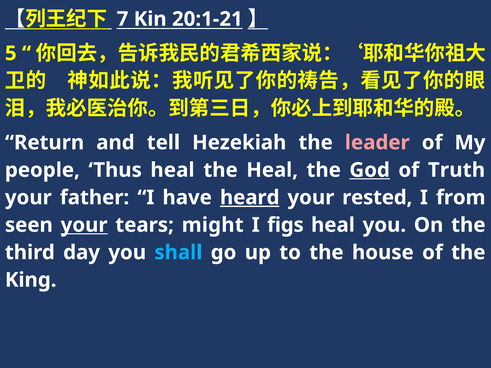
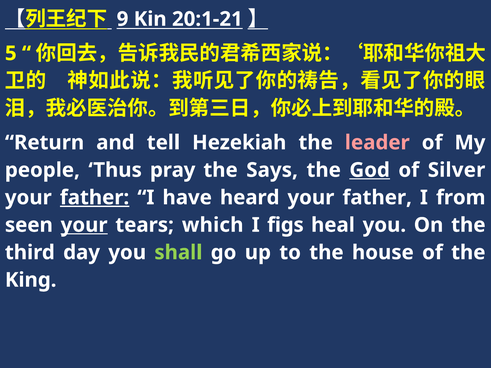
7: 7 -> 9 (123, 19)
Thus heal: heal -> pray (173, 170)
the Heal: Heal -> Says (272, 170)
Truth: Truth -> Silver (457, 170)
father underline: none -> present (95, 198)
heard underline: present -> none (250, 198)
rested: rested -> father (377, 198)
might: might -> which (213, 225)
shall colour: light blue -> light green (178, 253)
